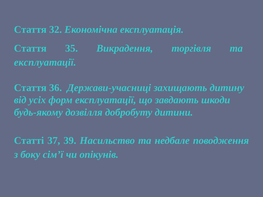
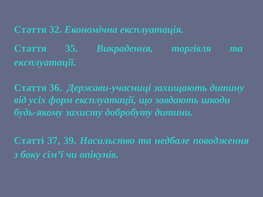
дозвілля: дозвілля -> захисту (84, 112)
